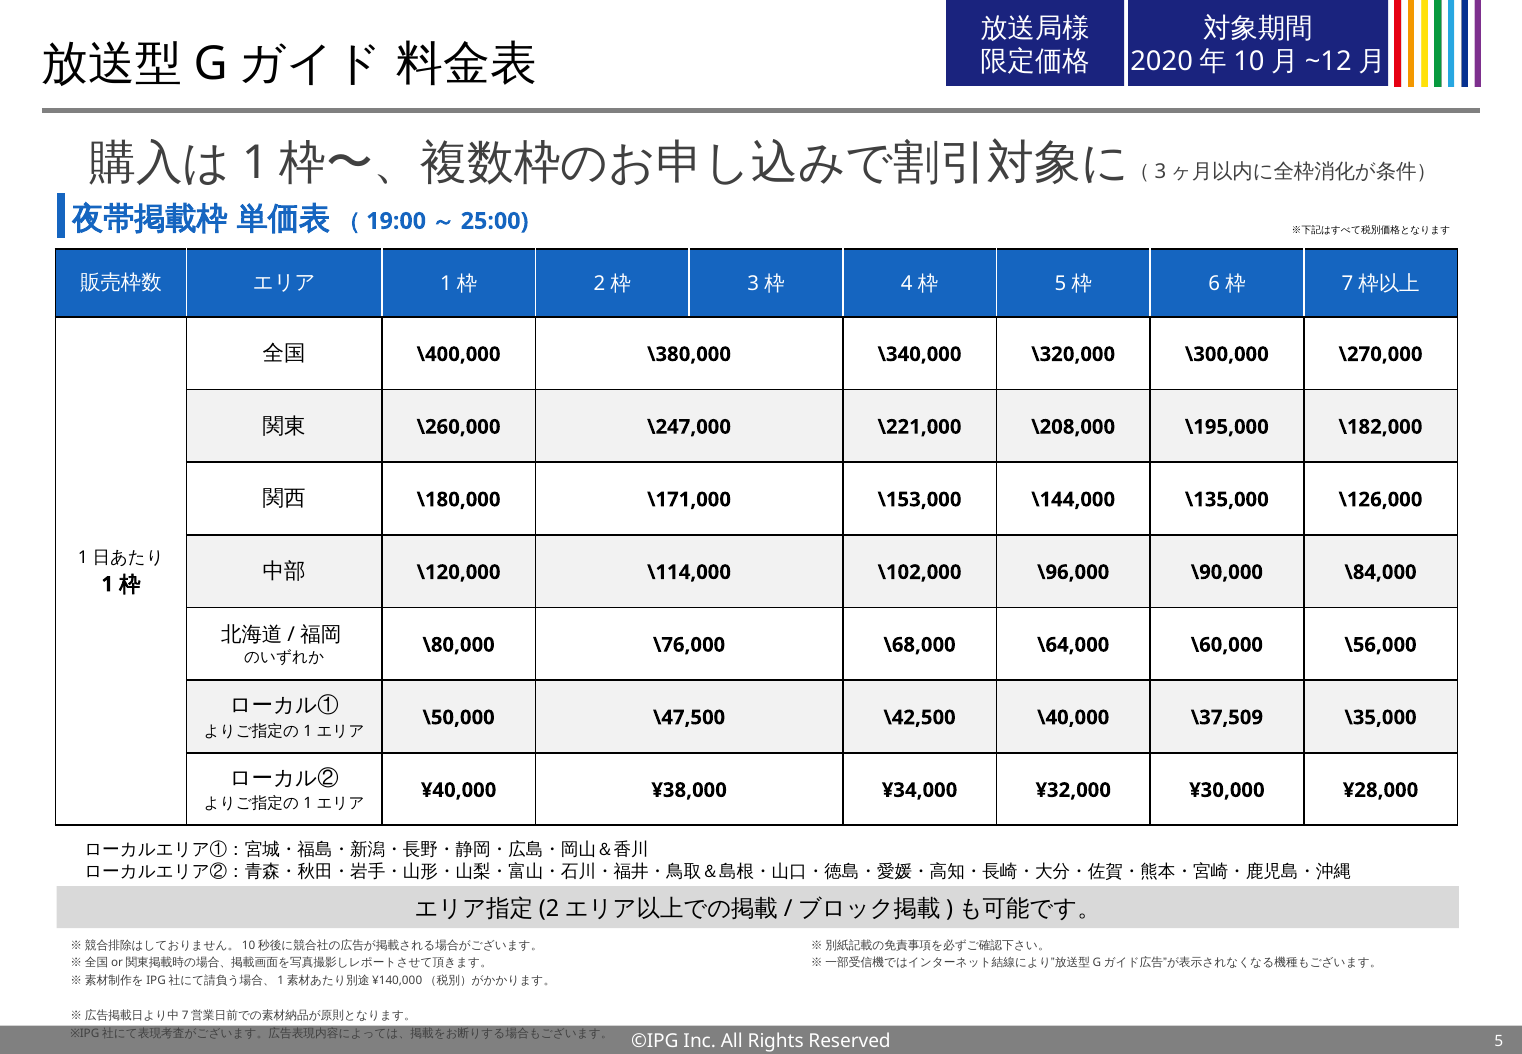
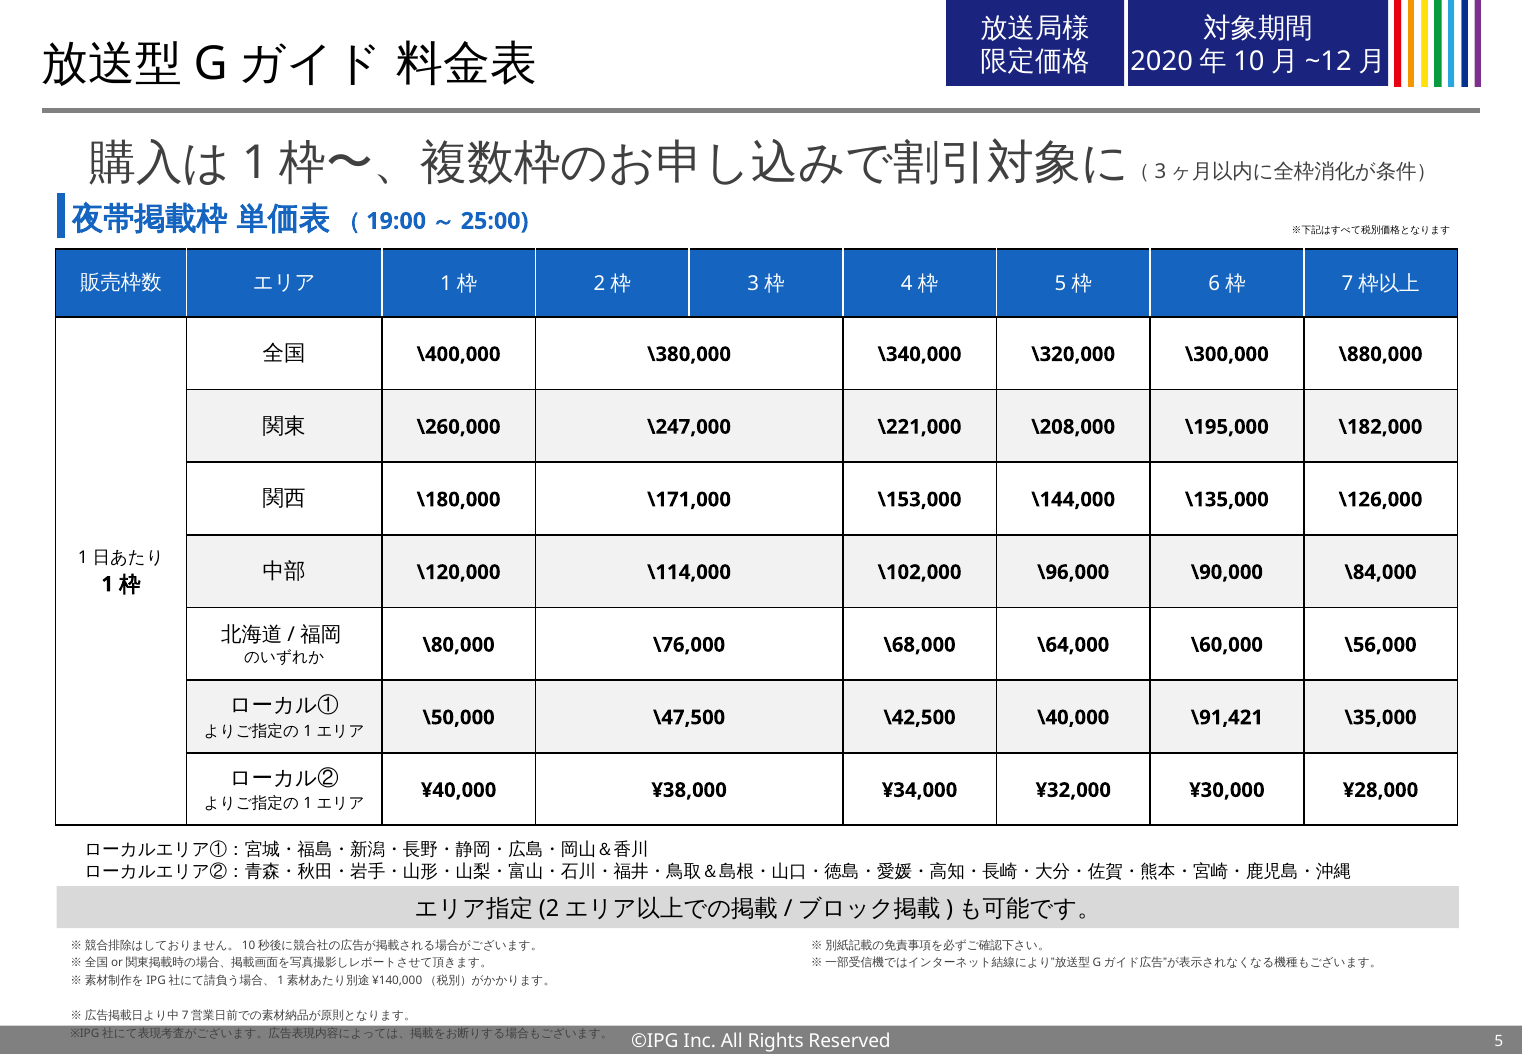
\270,000: \270,000 -> \880,000 (1381, 354)
\37,509: \37,509 -> \91,421 (1227, 717)
